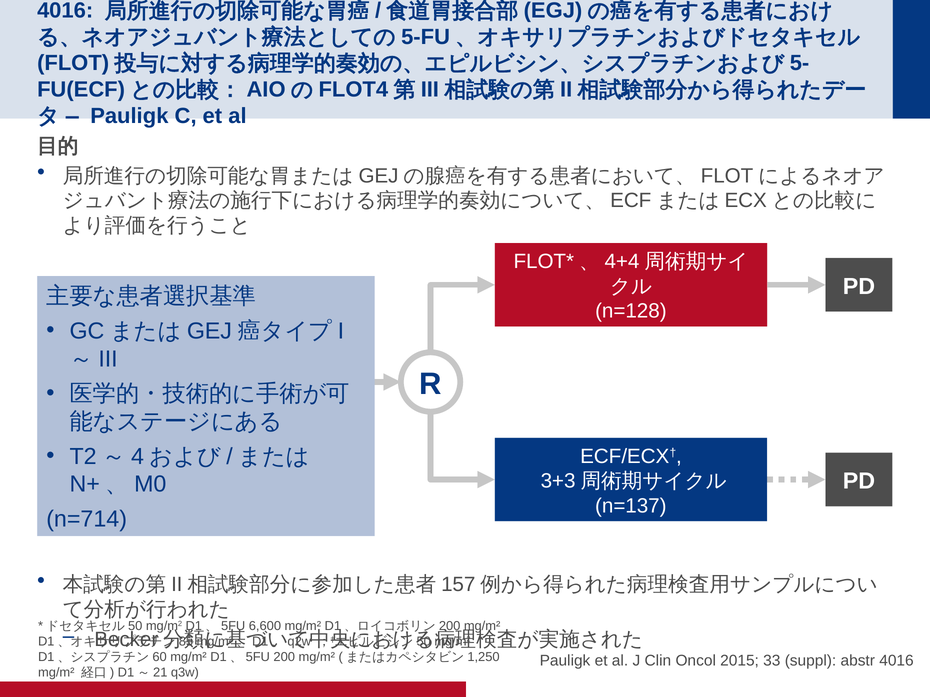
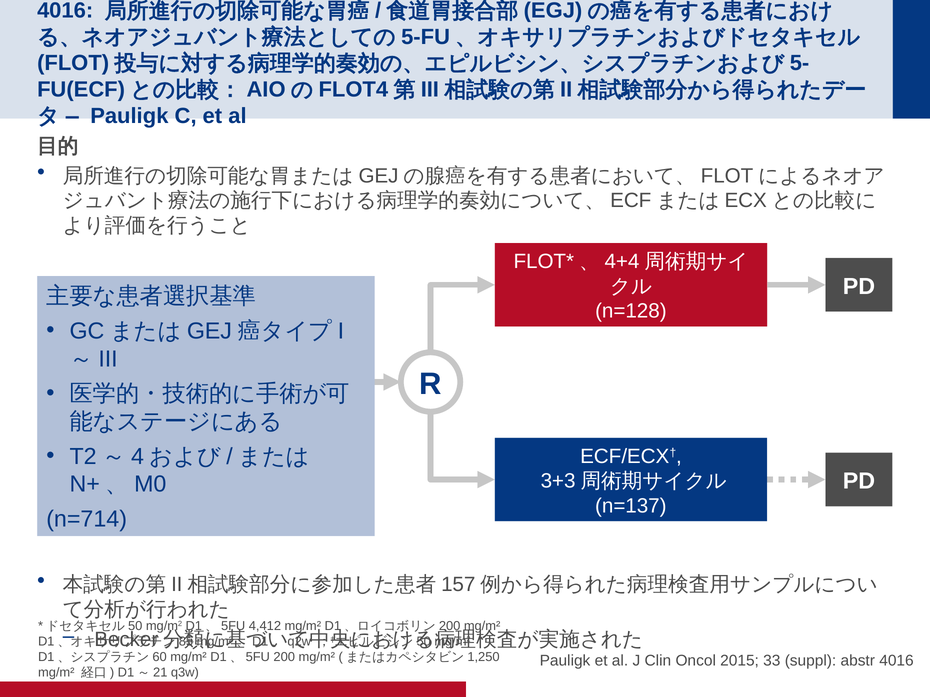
6,600: 6,600 -> 4,412 (265, 626)
